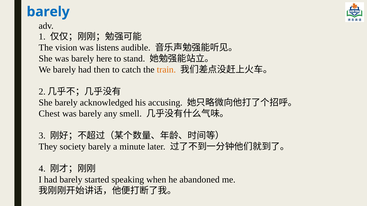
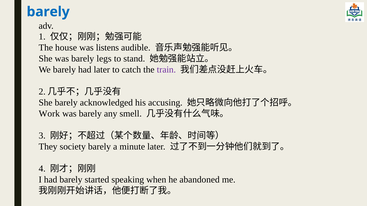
vision: vision -> house (66, 48)
here: here -> legs (104, 59)
had then: then -> later (102, 70)
train colour: orange -> purple (166, 70)
Chest: Chest -> Work (49, 114)
